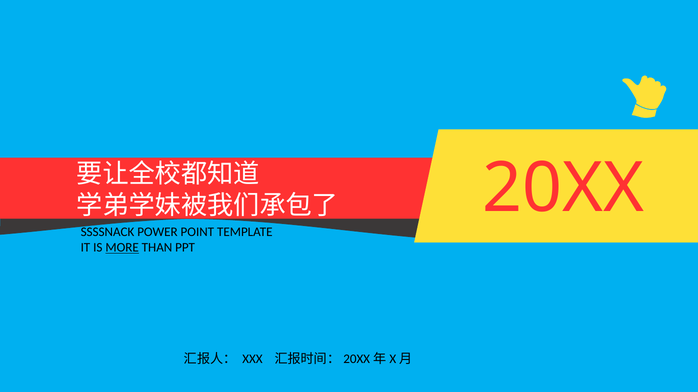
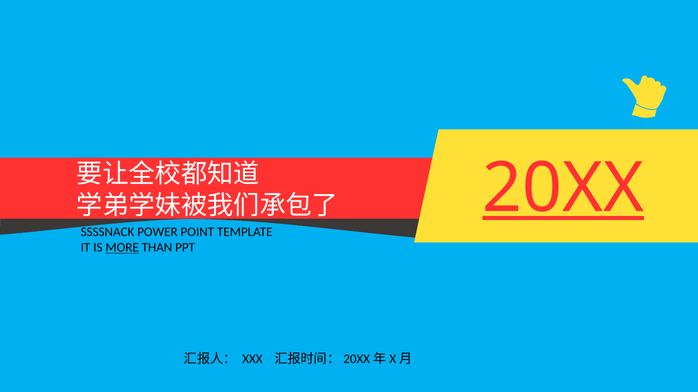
20XX underline: none -> present (563, 188)
